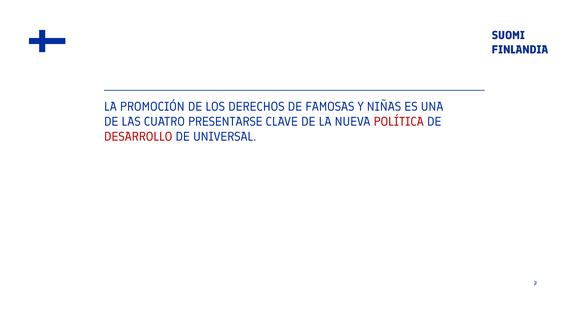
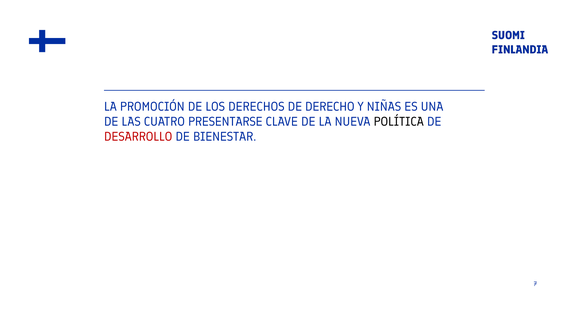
FAMOSAS: FAMOSAS -> DERECHO (330, 107)
POLÍTICA colour: red -> black (399, 122)
UNIVERSAL: UNIVERSAL -> BIENESTAR (225, 137)
